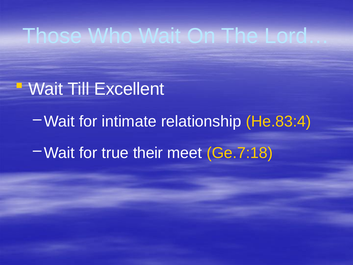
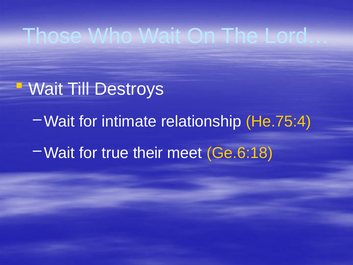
Excellent: Excellent -> Destroys (129, 89)
He.83:4: He.83:4 -> He.75:4 (278, 121)
Ge.7:18: Ge.7:18 -> Ge.6:18 (240, 153)
